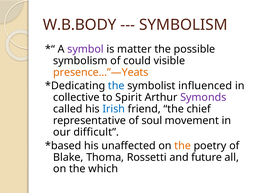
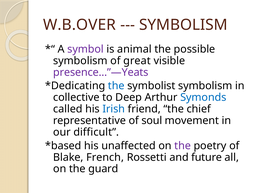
W.B.BODY: W.B.BODY -> W.B.OVER (80, 25)
matter: matter -> animal (134, 49)
could: could -> great (137, 61)
presence…”—Yeats colour: orange -> purple (101, 72)
symbolist influenced: influenced -> symbolism (205, 86)
Spirit: Spirit -> Deep (129, 97)
Symonds colour: purple -> blue (203, 97)
the colour: orange -> purple (183, 145)
Thoma: Thoma -> French (105, 157)
which: which -> guard (103, 169)
